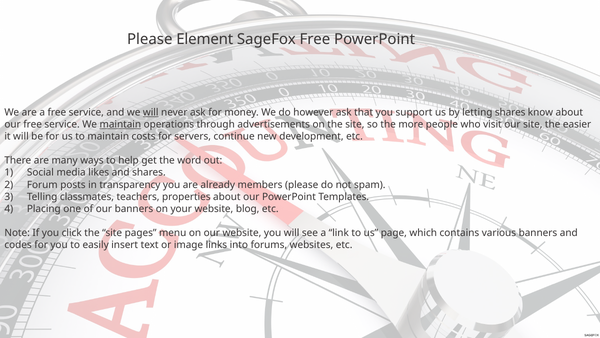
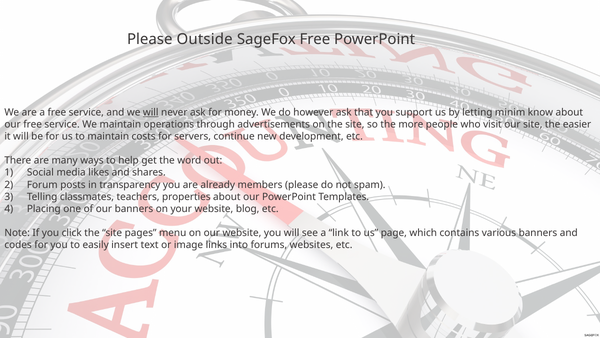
Element: Element -> Outside (205, 39)
letting shares: shares -> minim (510, 112)
maintain underline: present -> none (120, 124)
